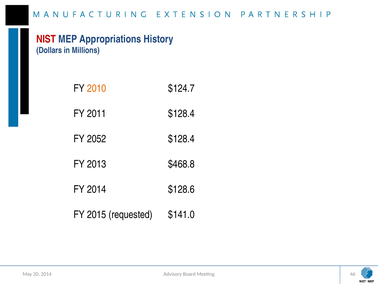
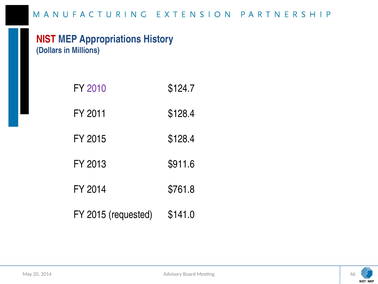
2010 colour: orange -> purple (97, 88)
2052: 2052 -> 2015 (97, 139)
$468.8: $468.8 -> $911.6 (181, 164)
$128.6: $128.6 -> $761.8 (181, 189)
